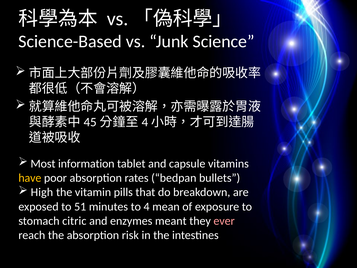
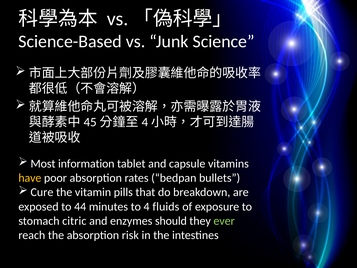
High: High -> Cure (42, 192)
51: 51 -> 44 (80, 206)
mean: mean -> fluids (166, 206)
meant: meant -> should (171, 221)
ever colour: pink -> light green (224, 221)
